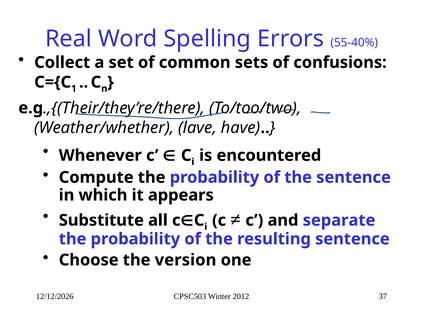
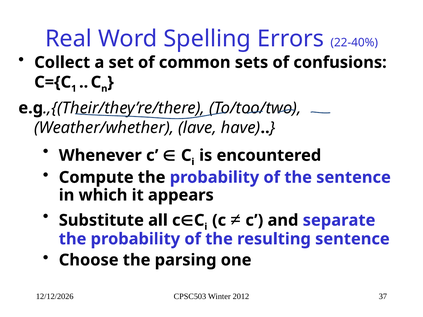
55-40%: 55-40% -> 22-40% (354, 43)
version: version -> parsing (186, 260)
